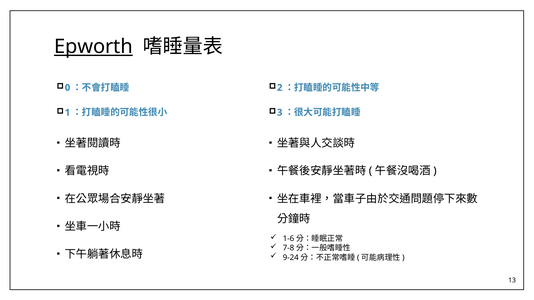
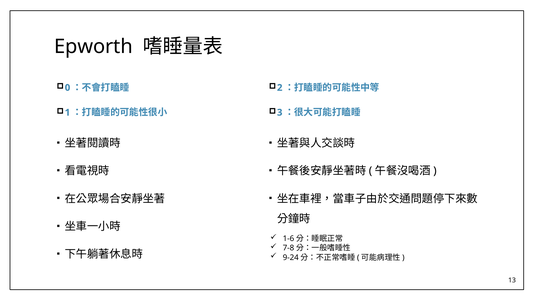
Epworth underline: present -> none (93, 47)
